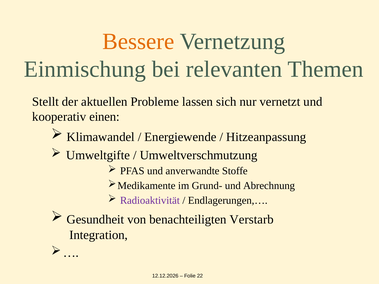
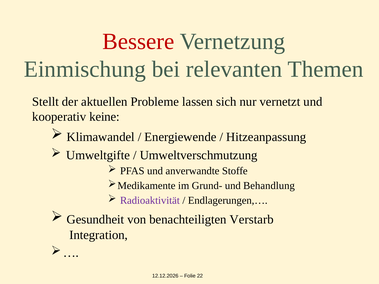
Bessere colour: orange -> red (138, 41)
einen: einen -> keine (104, 117)
Abrechnung: Abrechnung -> Behandlung (269, 186)
